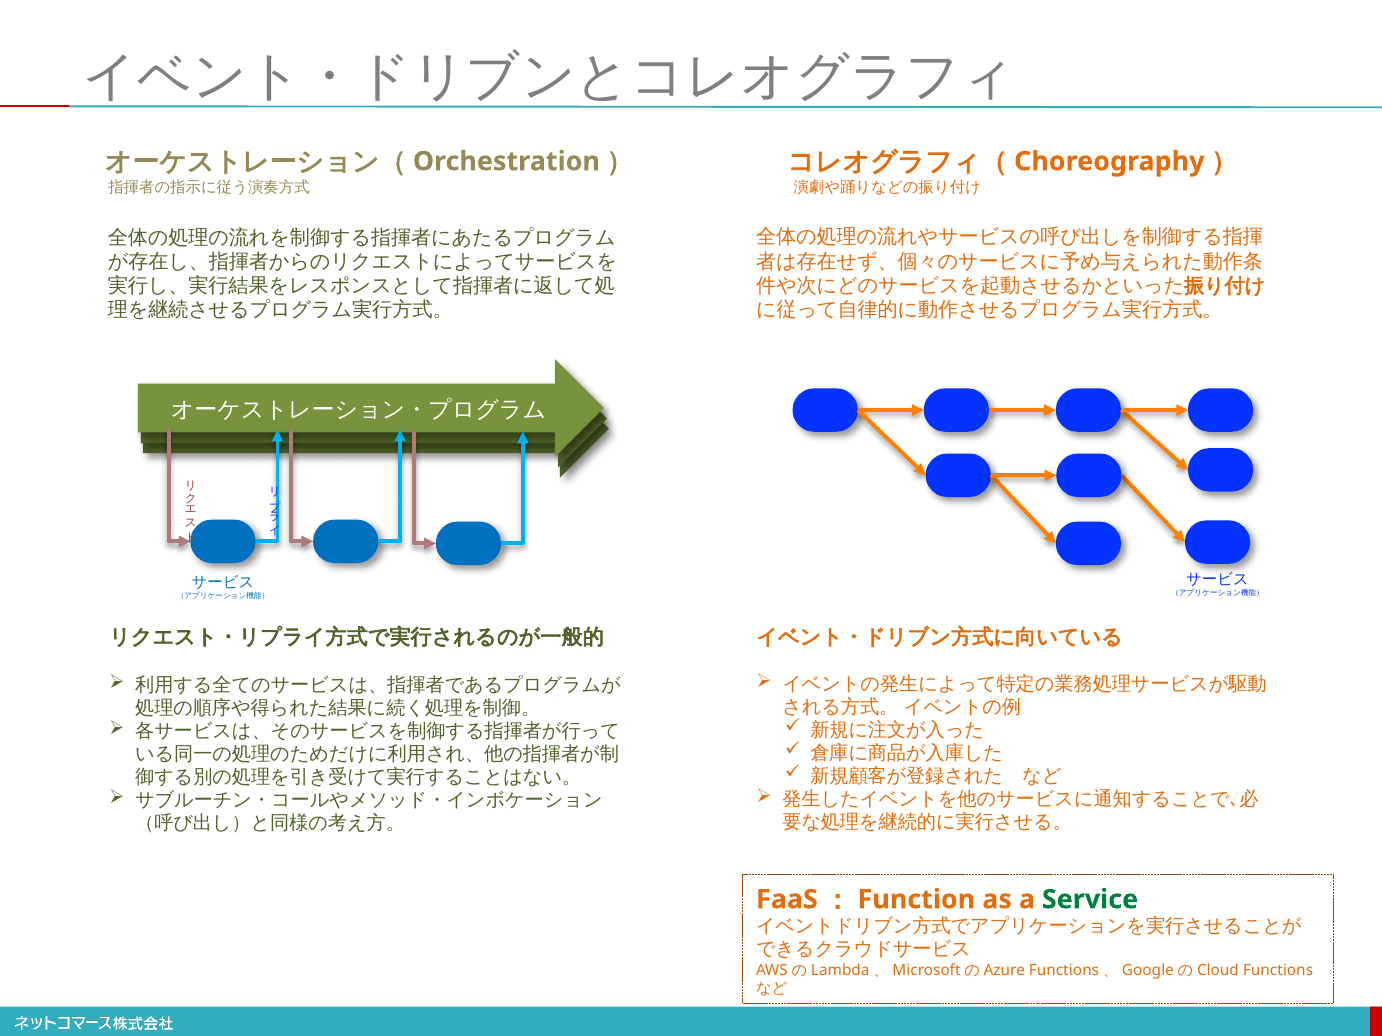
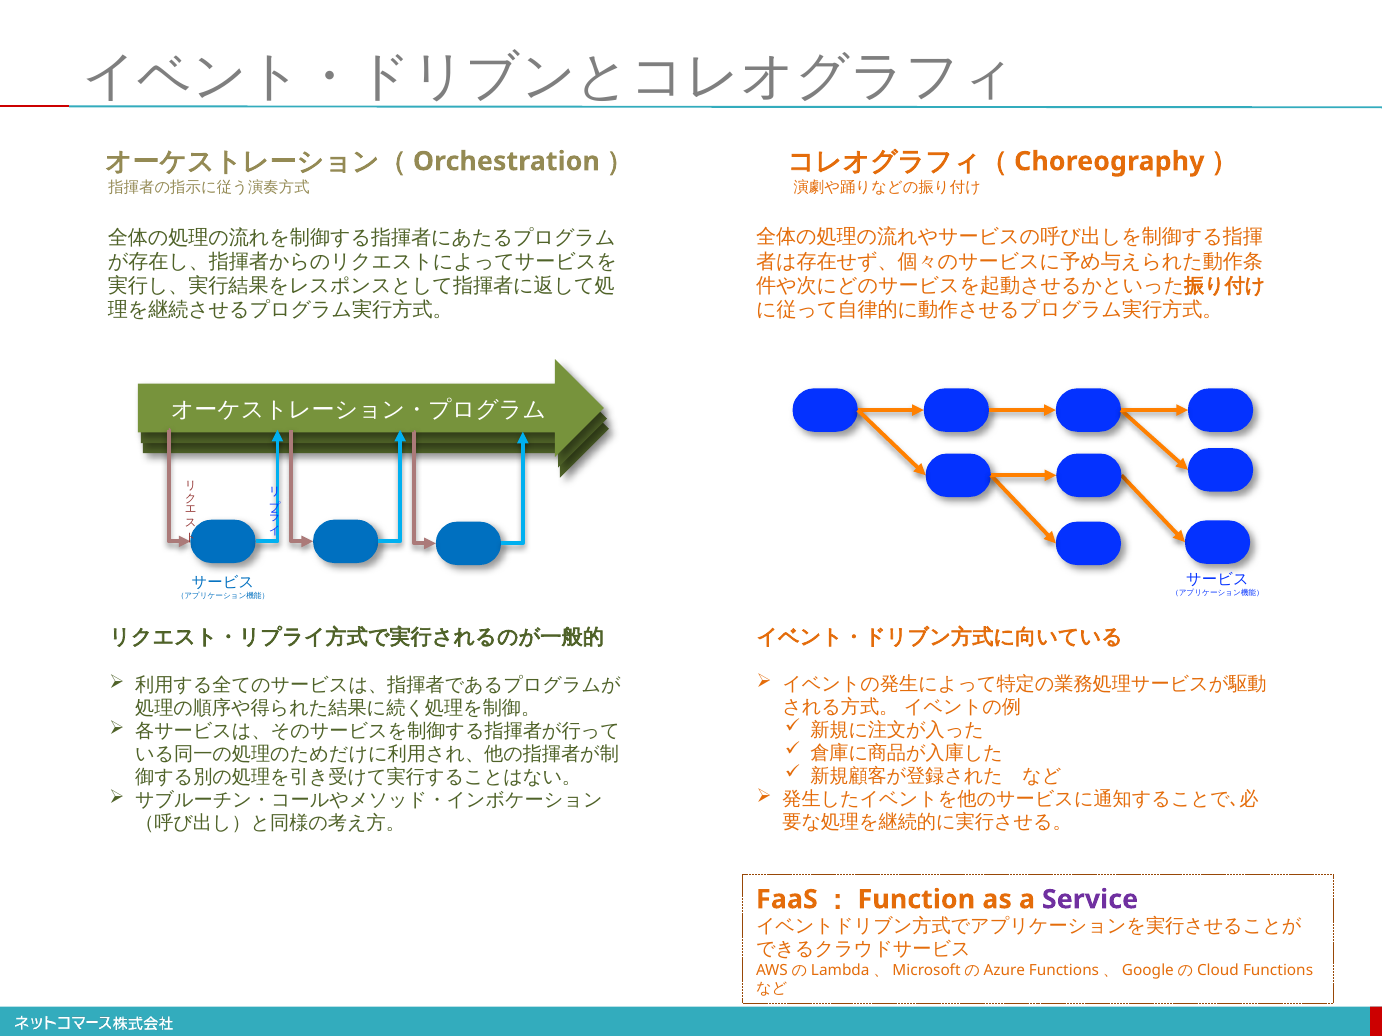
Service colour: green -> purple (1090, 900)
